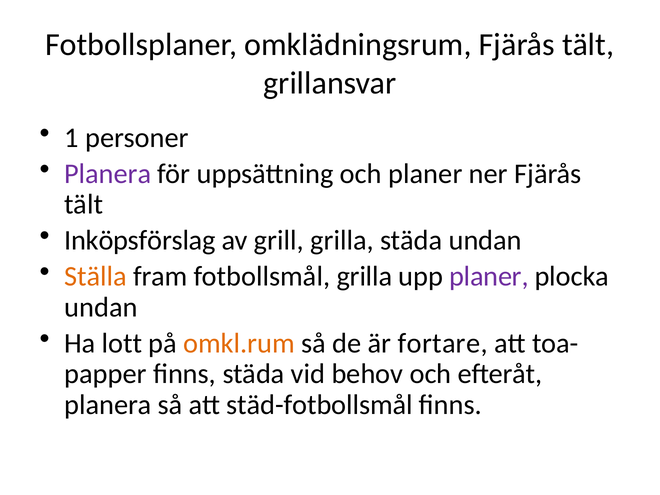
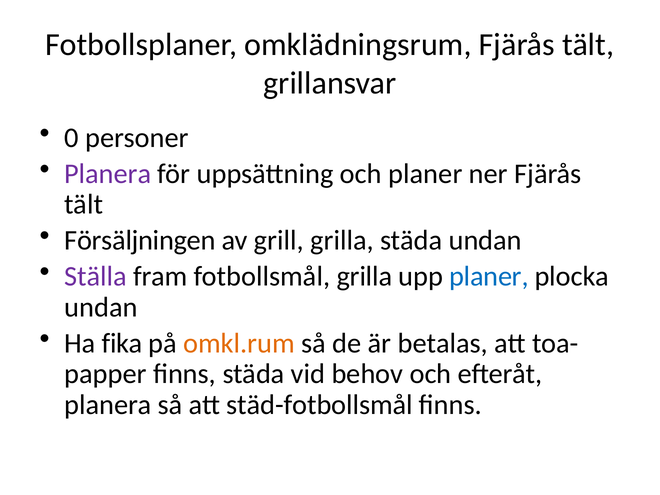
1: 1 -> 0 (72, 138)
Inköpsförslag: Inköpsförslag -> Försäljningen (140, 241)
Ställa colour: orange -> purple (96, 277)
planer colour: purple -> blue (489, 277)
lott: lott -> fika (122, 343)
fortare: fortare -> betalas (443, 343)
